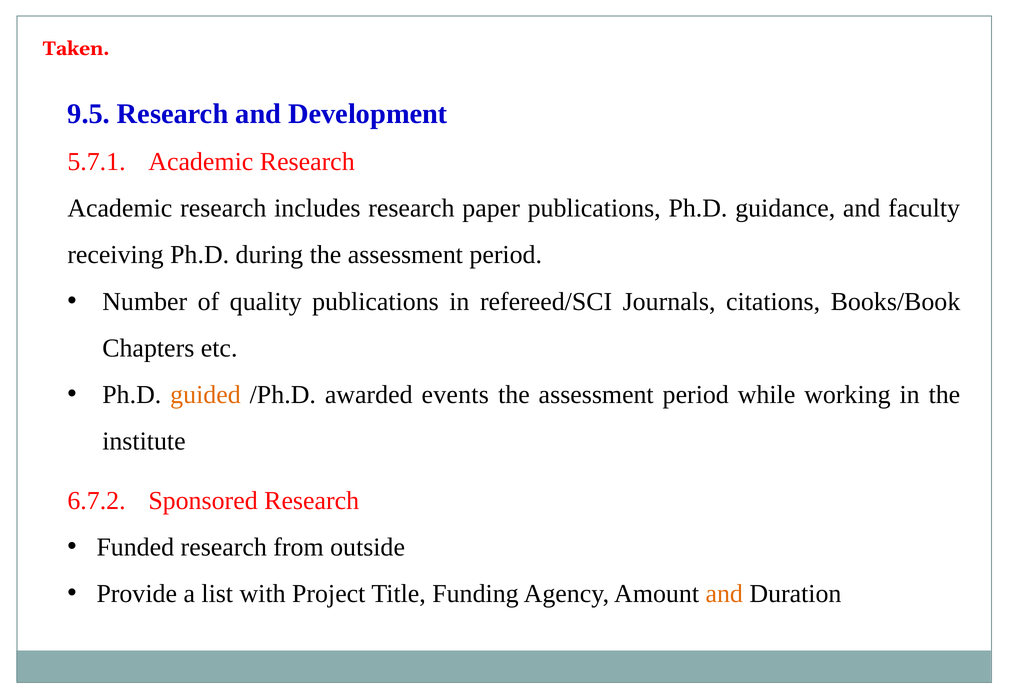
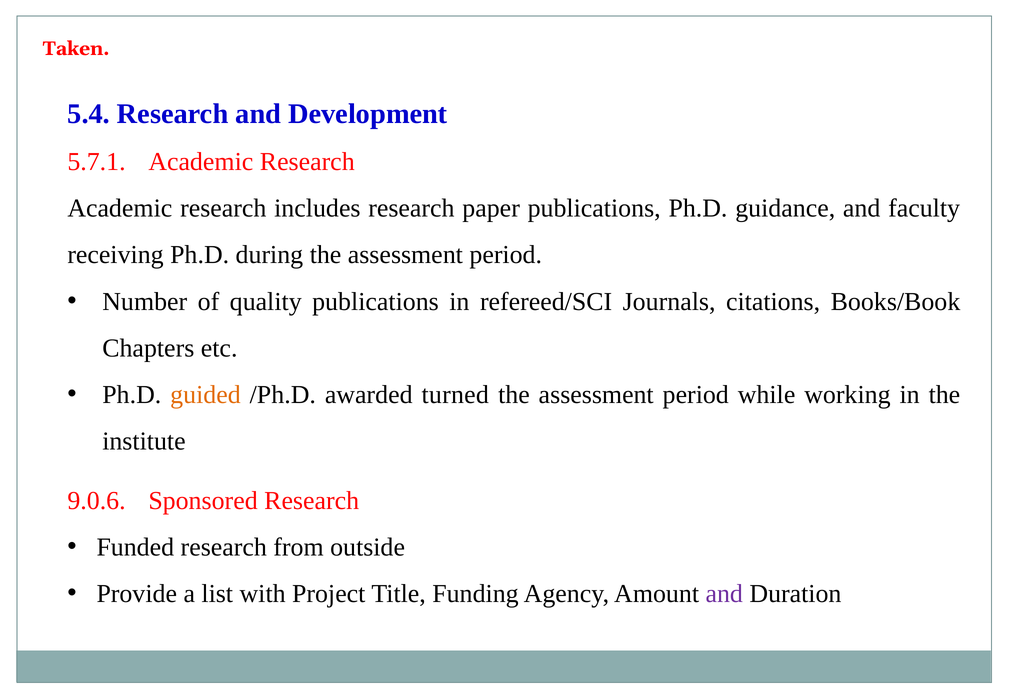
9.5: 9.5 -> 5.4 (89, 114)
events: events -> turned (455, 395)
6.7.2: 6.7.2 -> 9.0.6 (97, 501)
and colour: orange -> purple (724, 594)
